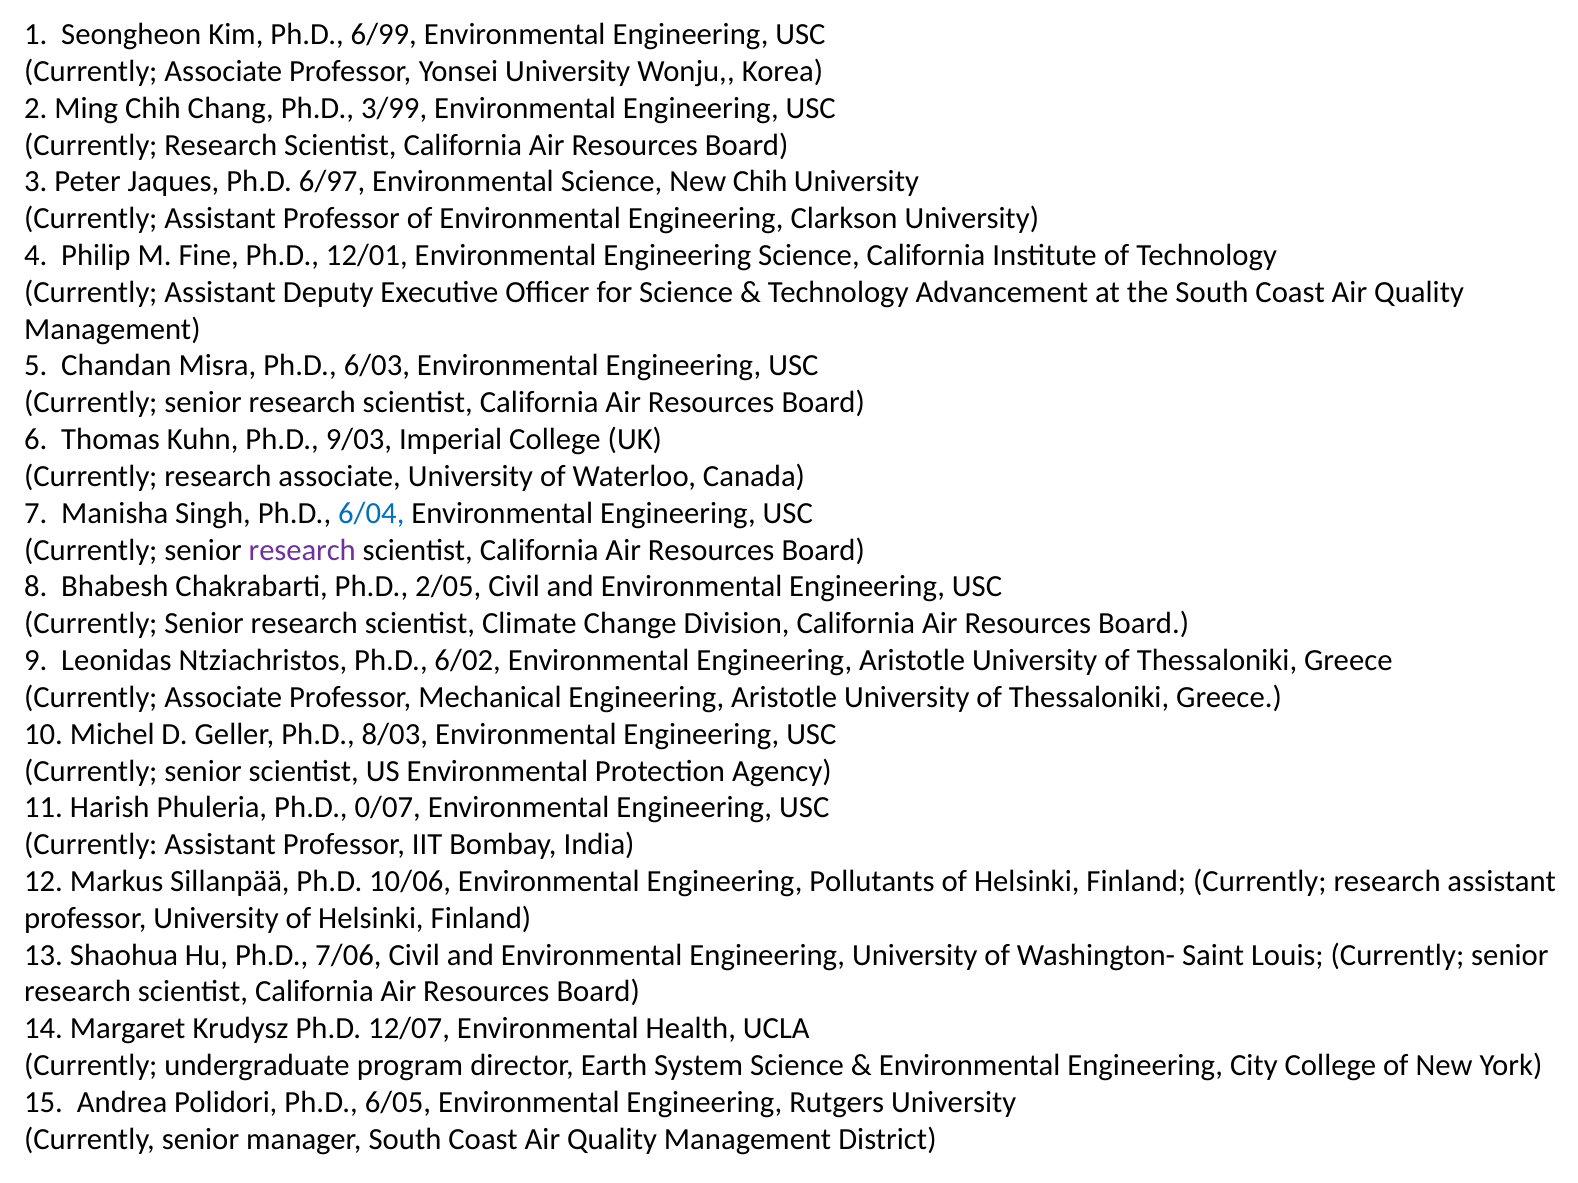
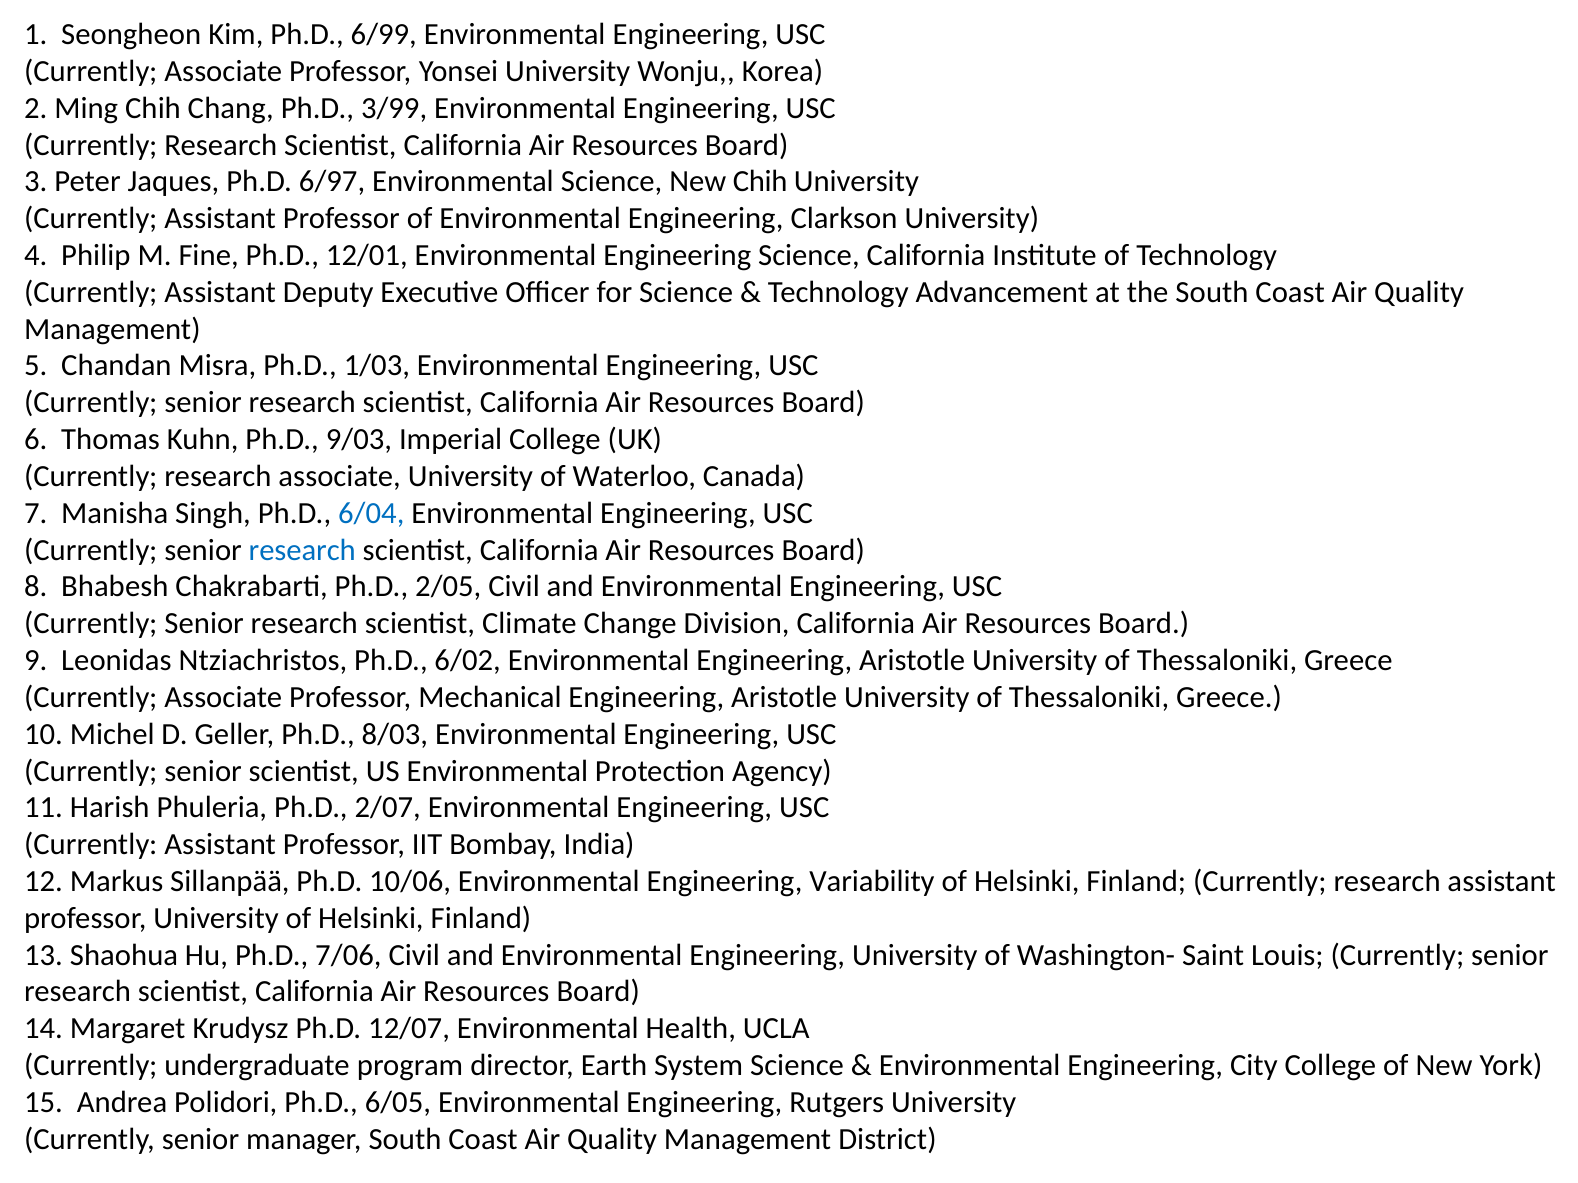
6/03: 6/03 -> 1/03 (377, 366)
research colour: purple -> blue (302, 550)
0/07: 0/07 -> 2/07 (388, 808)
Pollutants: Pollutants -> Variability (872, 882)
